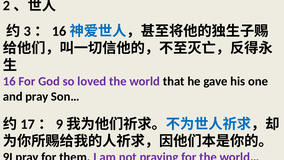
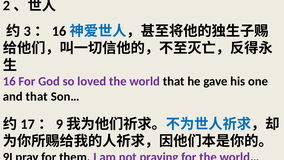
and pray: pray -> that (37, 96)
